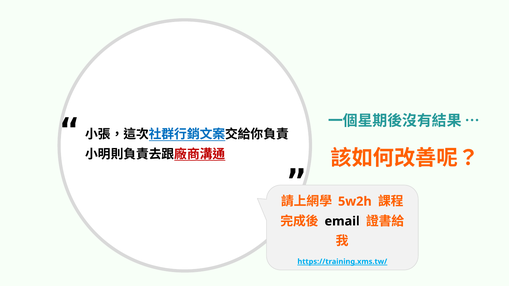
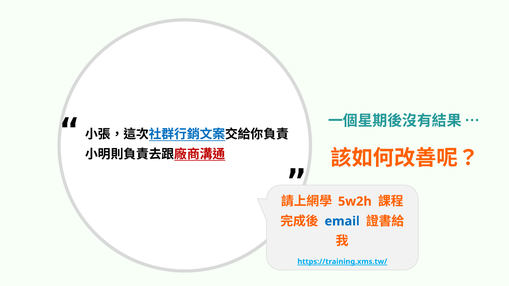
email colour: black -> blue (342, 221)
